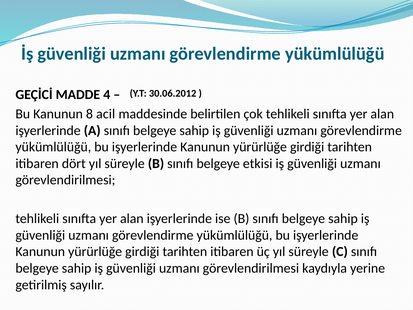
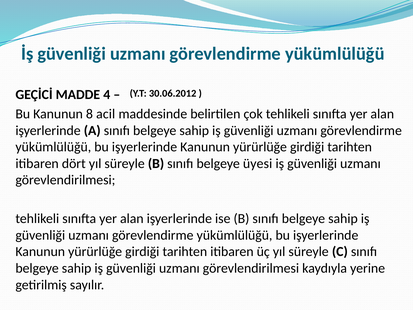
etkisi: etkisi -> üyesi (258, 163)
